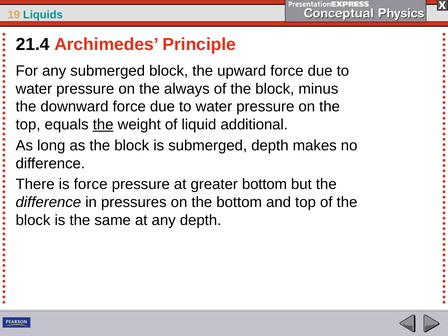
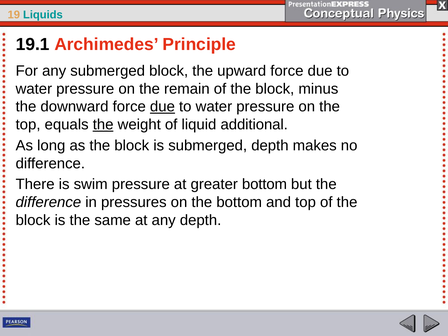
21.4: 21.4 -> 19.1 (33, 44)
always: always -> remain (187, 89)
due underline: none -> present (162, 107)
is force: force -> swim (91, 184)
